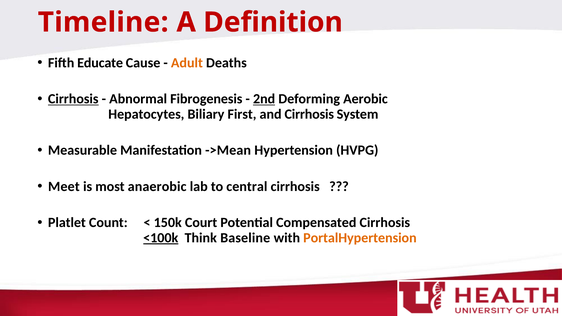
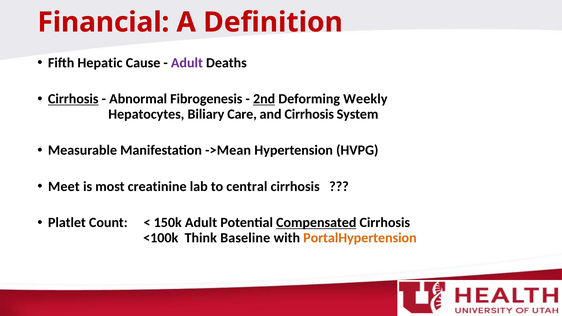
Timeline: Timeline -> Financial (103, 22)
Educate: Educate -> Hepatic (100, 63)
Adult colour: orange -> purple (187, 63)
Aerobic: Aerobic -> Weekly (365, 99)
First: First -> Care (242, 114)
anaerobic: anaerobic -> creatinine (157, 187)
150k Court: Court -> Adult (201, 223)
Compensated underline: none -> present (316, 223)
<100k underline: present -> none (161, 238)
